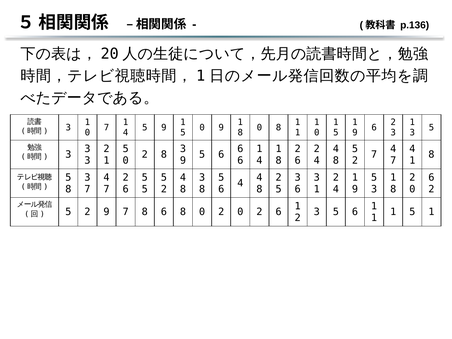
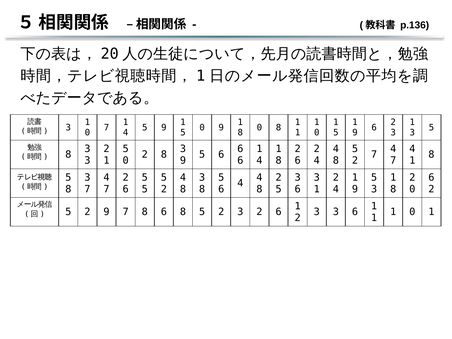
3: 3 -> 8 (68, 155)
5: 5 -> 3 (336, 212)
5: 5 -> 0 (412, 212)
6 8 0: 0 -> 5 (202, 212)
0: 0 -> 3 (240, 212)
